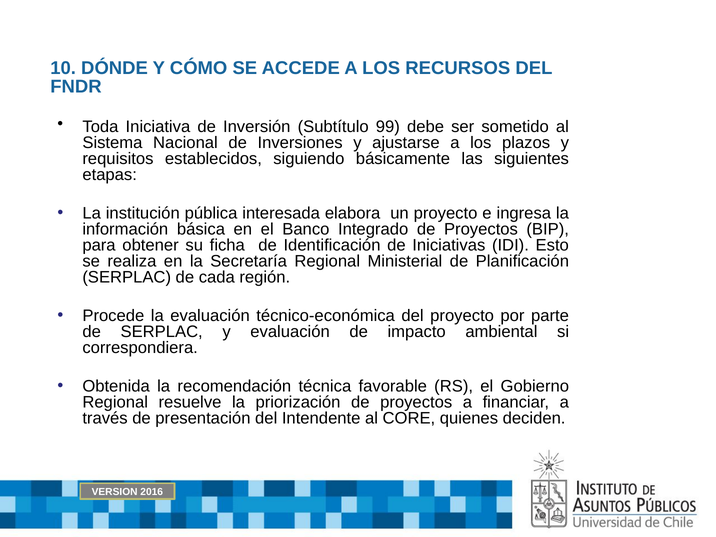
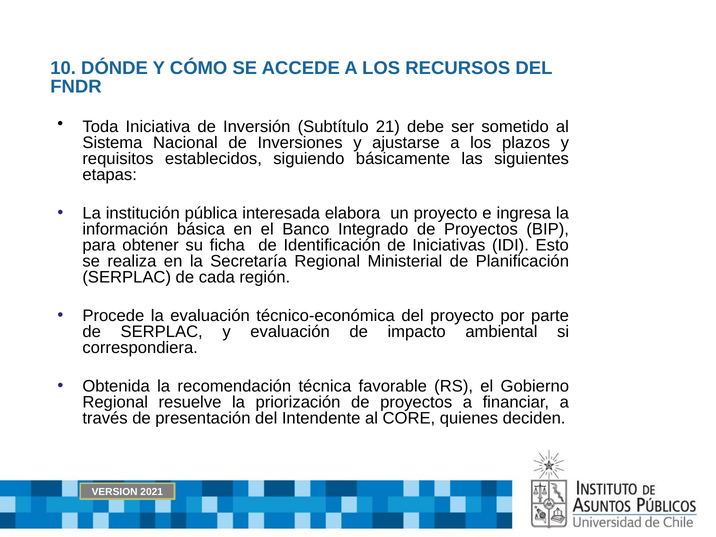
99: 99 -> 21 (388, 127)
2016: 2016 -> 2021 (152, 492)
